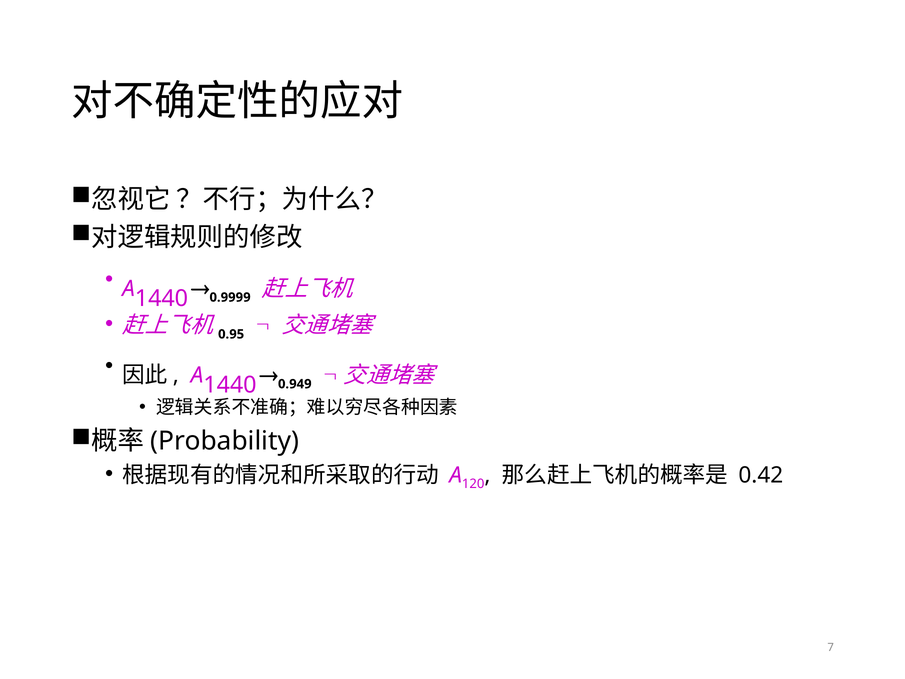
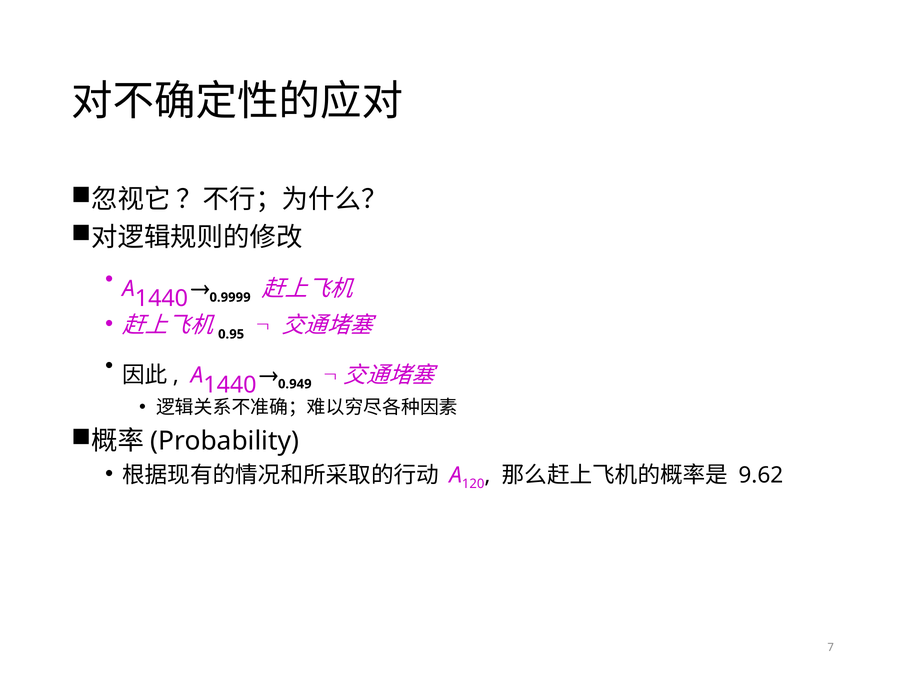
0.42: 0.42 -> 9.62 (761, 475)
